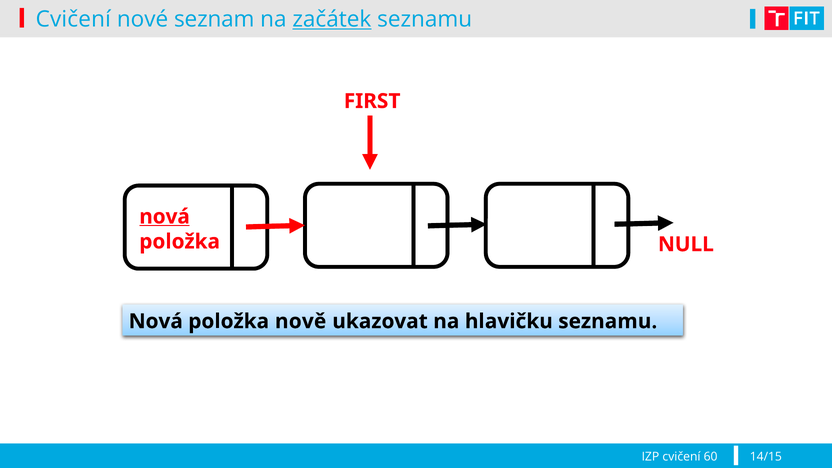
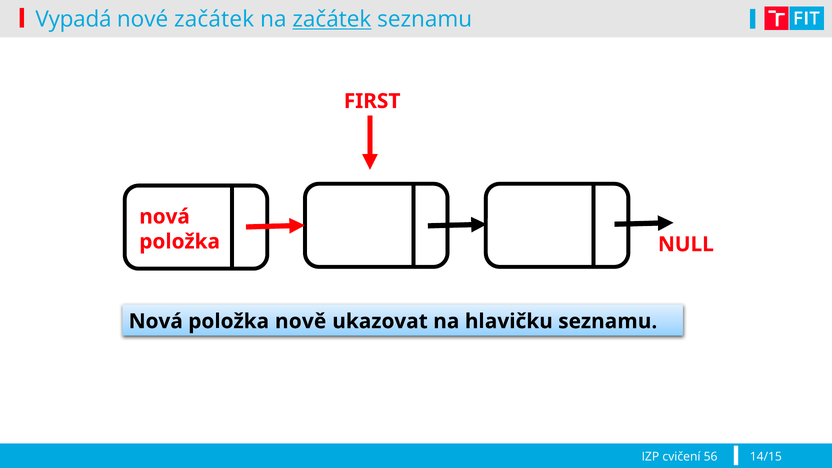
Cvičení: Cvičení -> Vypadá (73, 19)
nové seznam: seznam -> začátek (214, 19)
nová underline: present -> none (165, 217)
60: 60 -> 56 (711, 456)
